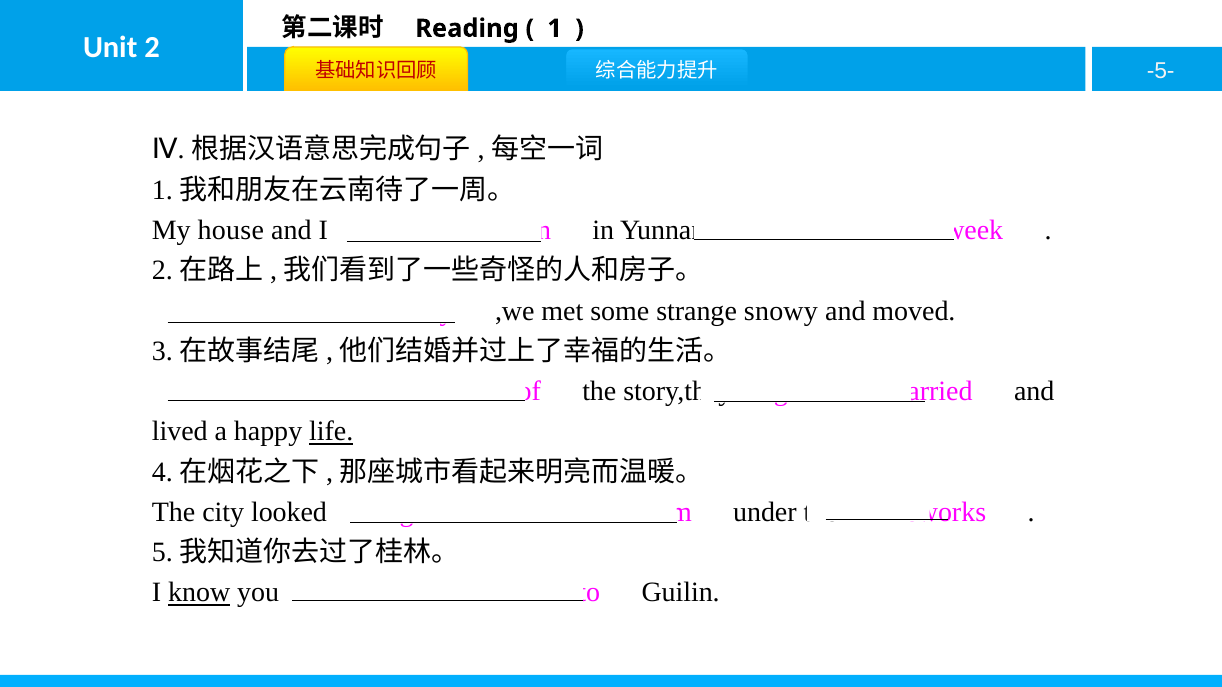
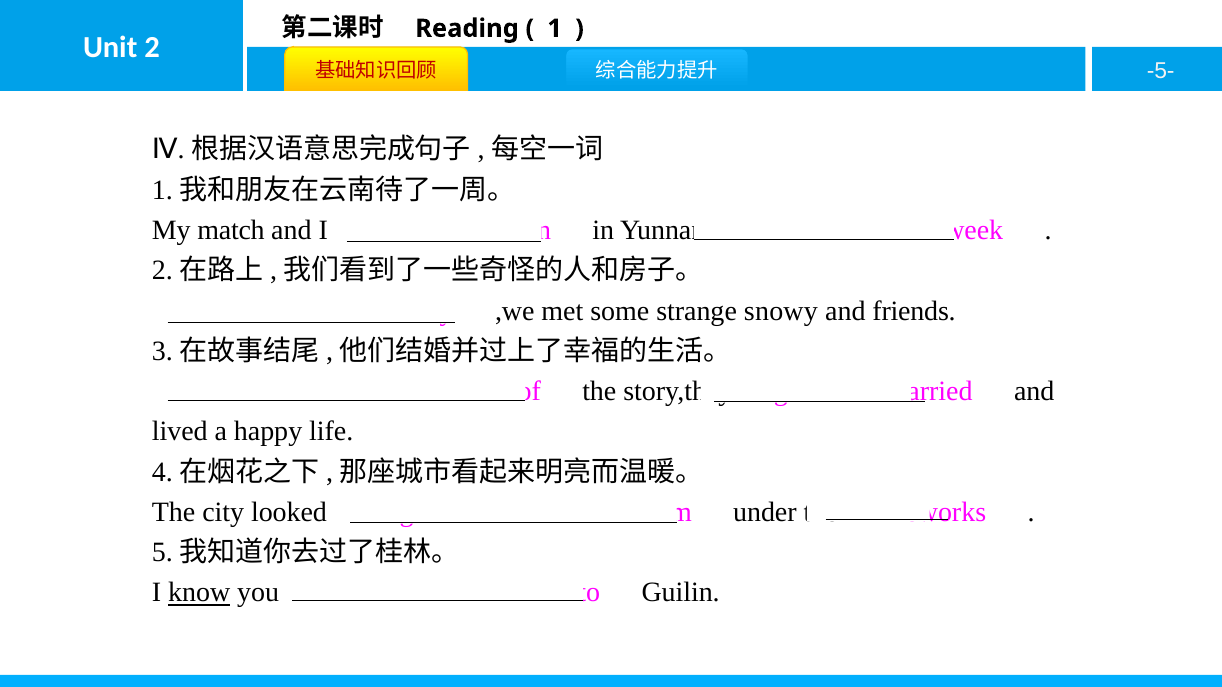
house: house -> match (231, 230)
moved: moved -> friends (914, 311)
life underline: present -> none (331, 432)
